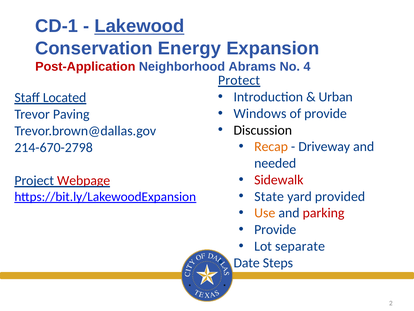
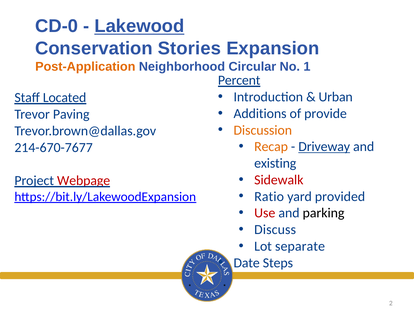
CD-1: CD-1 -> CD-0 (57, 26)
Energy: Energy -> Stories (189, 48)
Post-Application colour: red -> orange (85, 66)
Abrams: Abrams -> Circular (252, 66)
4: 4 -> 1 (307, 66)
Protect: Protect -> Percent (239, 80)
Windows: Windows -> Additions (260, 113)
Discussion colour: black -> orange (263, 130)
Driveway underline: none -> present (324, 147)
214-670-2798: 214-670-2798 -> 214-670-7677 (54, 147)
needed: needed -> existing (275, 163)
State: State -> Ratio (269, 196)
Use colour: orange -> red (265, 213)
parking colour: red -> black (324, 213)
Provide: Provide -> Discuss (275, 229)
